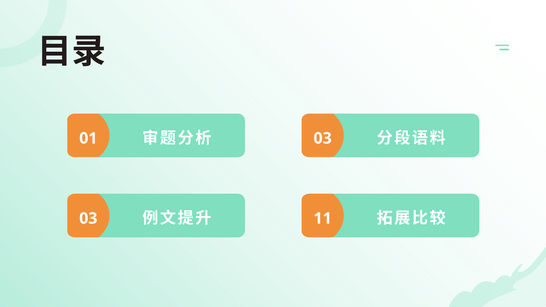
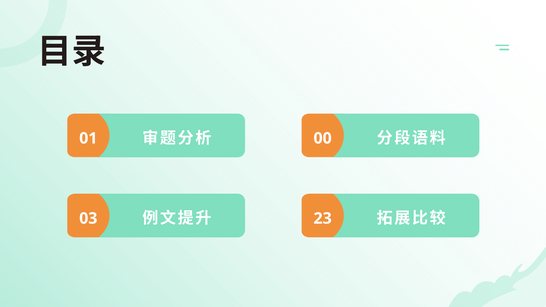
03: 03 -> 00 (323, 138)
11: 11 -> 23 (323, 218)
